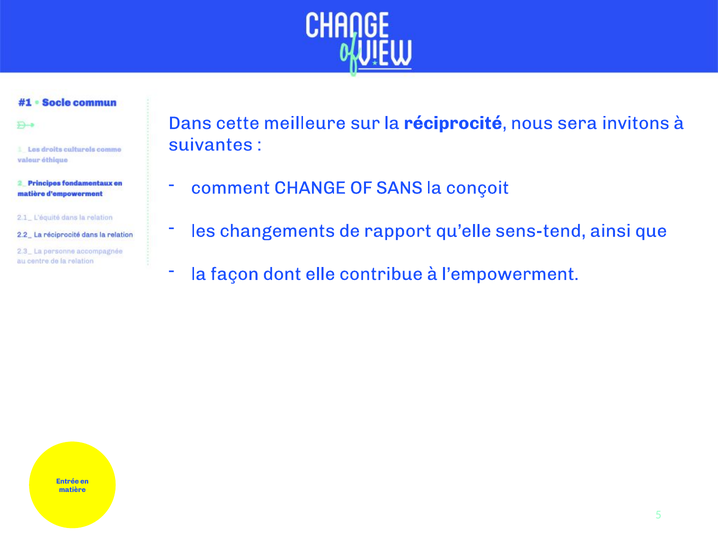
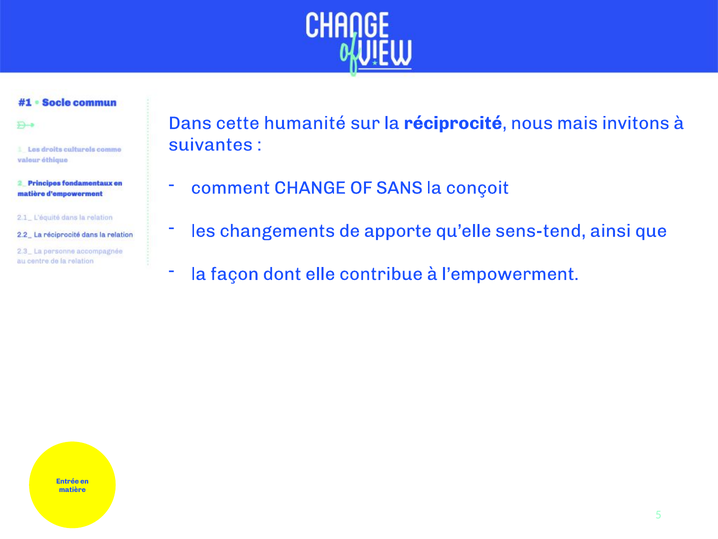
meilleure: meilleure -> humanité (305, 123)
sera: sera -> mais (577, 123)
rapport: rapport -> apporte (398, 231)
